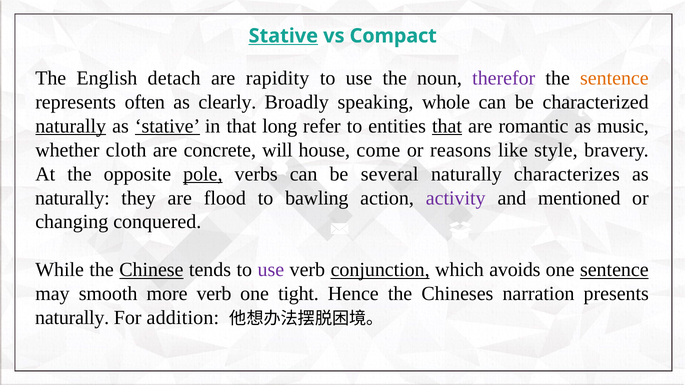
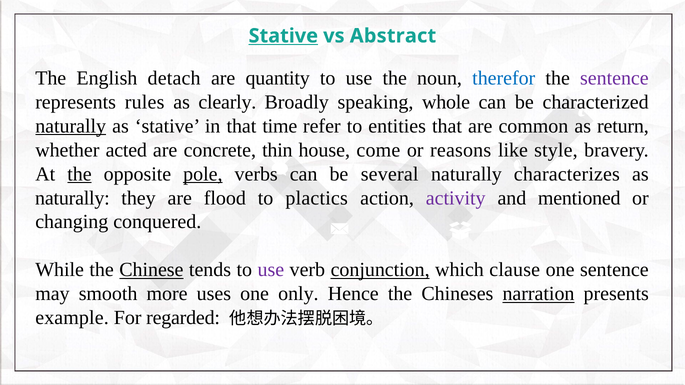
Compact: Compact -> Abstract (393, 36)
rapidity: rapidity -> quantity (278, 78)
therefor colour: purple -> blue (504, 78)
sentence colour: orange -> purple (614, 78)
often: often -> rules (145, 102)
stative underline: present -> none (168, 126)
long: long -> time (280, 126)
that underline: present -> none (447, 126)
romantic: romantic -> common (533, 126)
music: music -> return (623, 126)
cloth: cloth -> acted (126, 150)
will: will -> thin (277, 150)
the underline: none -> present (79, 174)
bawling: bawling -> plactics (317, 198)
avoids: avoids -> clause (515, 270)
sentence underline: present -> none (614, 270)
more verb: verb -> uses (214, 294)
tight: tight -> only (298, 294)
narration underline: none -> present (538, 294)
naturally: naturally -> example (72, 318)
addition: addition -> regarded (183, 318)
